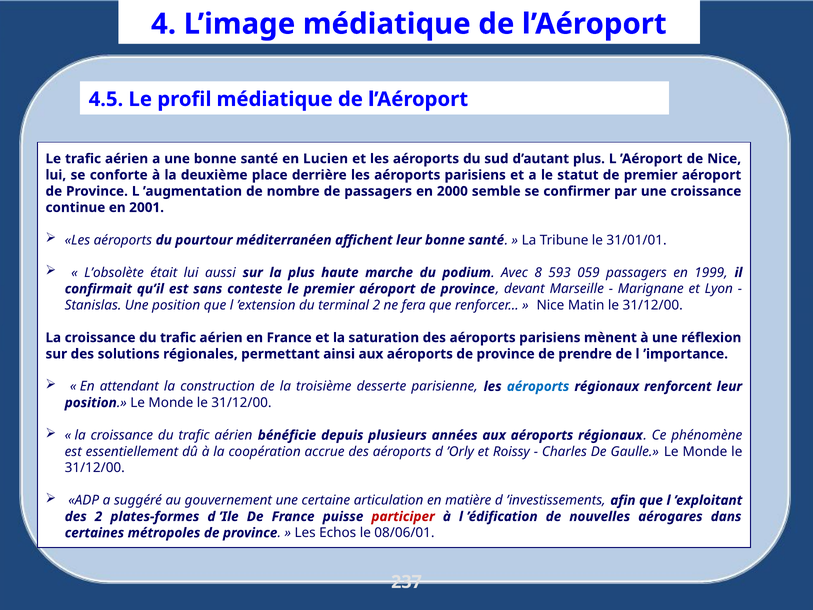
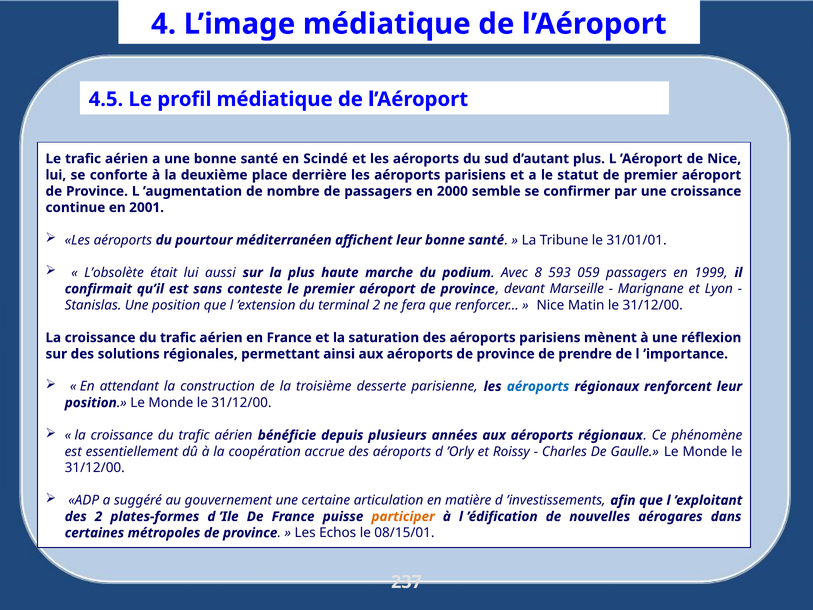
Lucien: Lucien -> Scindé (326, 159)
participer colour: red -> orange (403, 516)
08/06/01: 08/06/01 -> 08/15/01 (404, 533)
